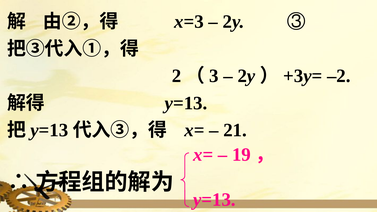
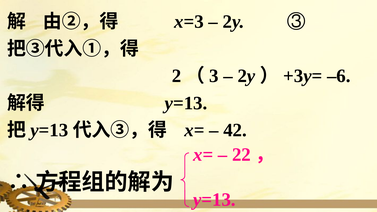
–2: –2 -> –6 (339, 76)
21: 21 -> 42 (235, 130)
19: 19 -> 22 (241, 155)
